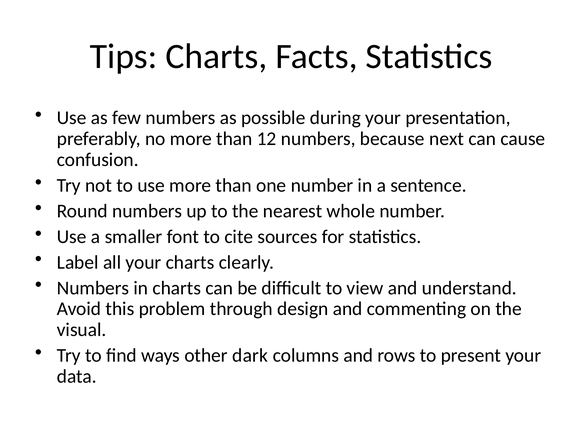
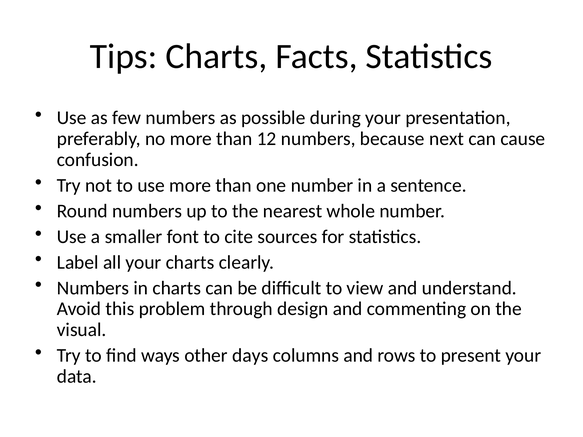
dark: dark -> days (250, 356)
